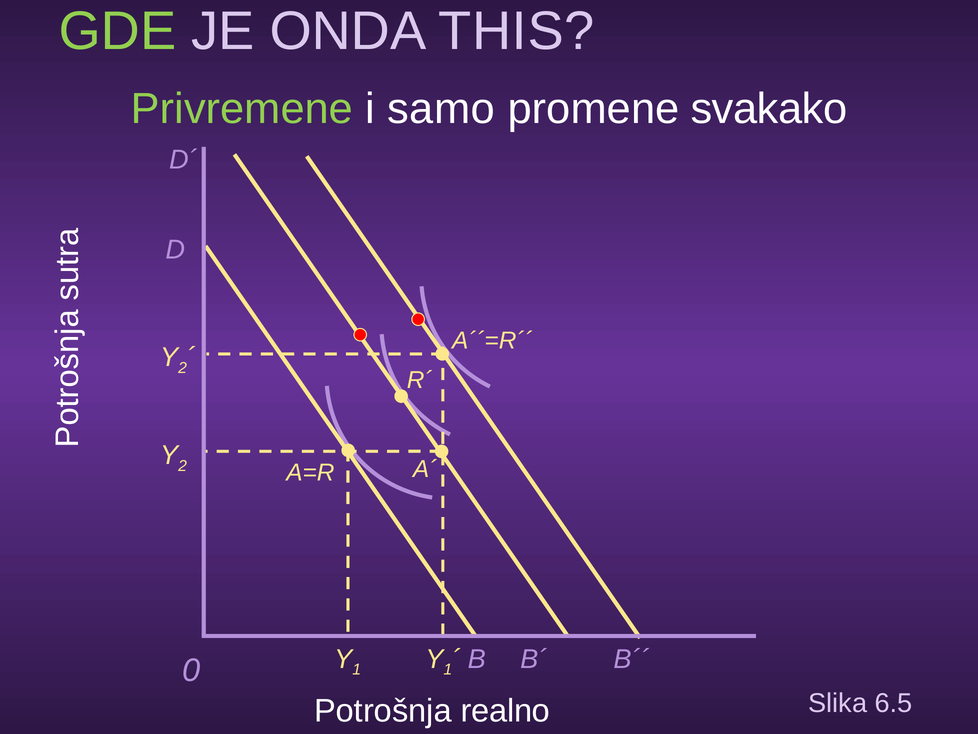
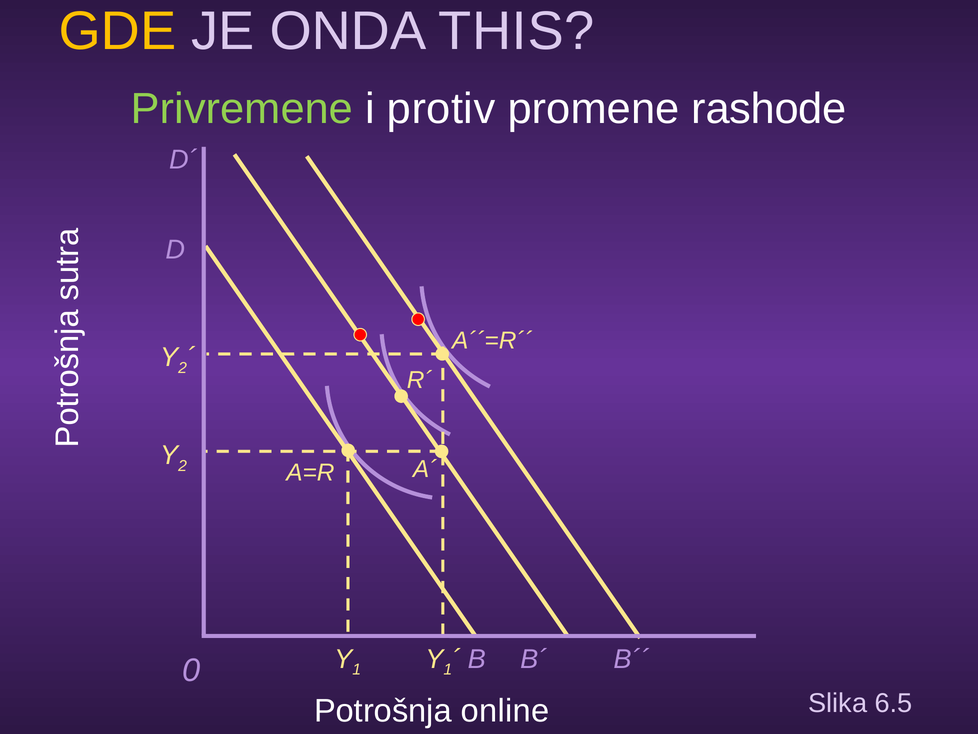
GDE colour: light green -> yellow (117, 31)
samo: samo -> protiv (441, 109)
svakako: svakako -> rashode (769, 109)
realno: realno -> online (505, 711)
